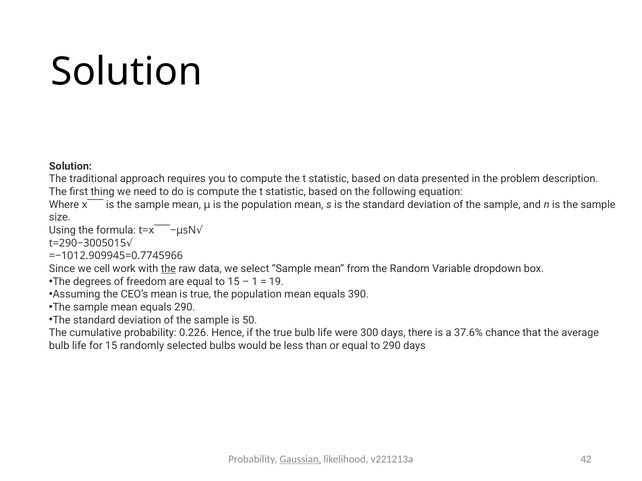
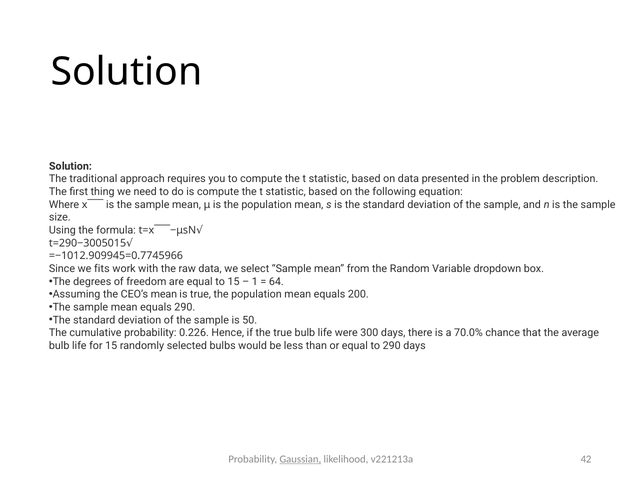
cell: cell -> fits (102, 269)
the underline: present -> none (168, 269)
19: 19 -> 64 (276, 282)
390: 390 -> 200 (358, 295)
37.6%: 37.6% -> 70.0% (468, 333)
